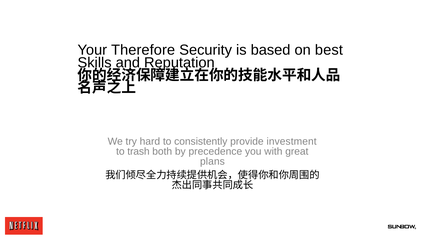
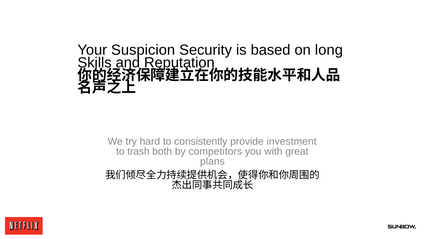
Therefore: Therefore -> Suspicion (143, 50)
best: best -> long (329, 50)
precedence: precedence -> competitors (215, 152)
